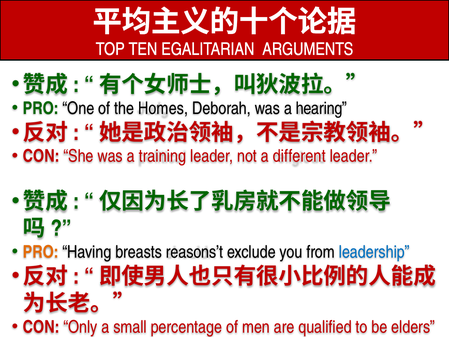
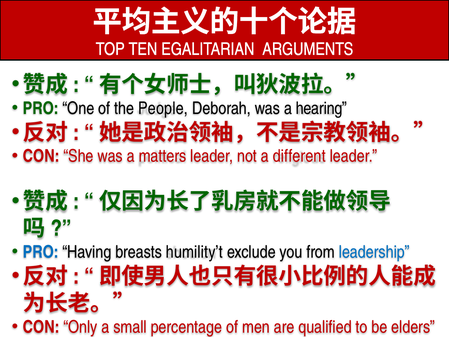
Homes: Homes -> People (163, 108)
training: training -> matters (163, 156)
PRO colour: orange -> blue (41, 252)
reasons’t: reasons’t -> humility’t (194, 252)
